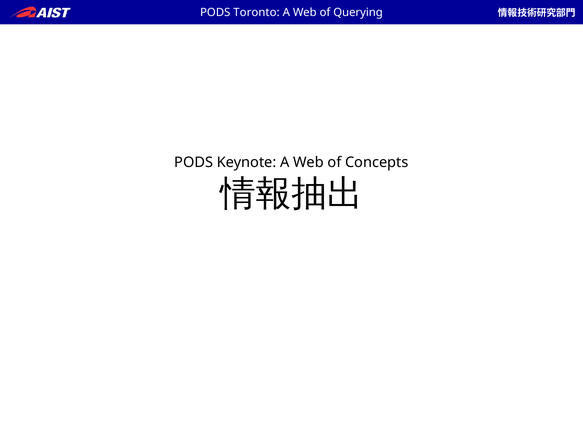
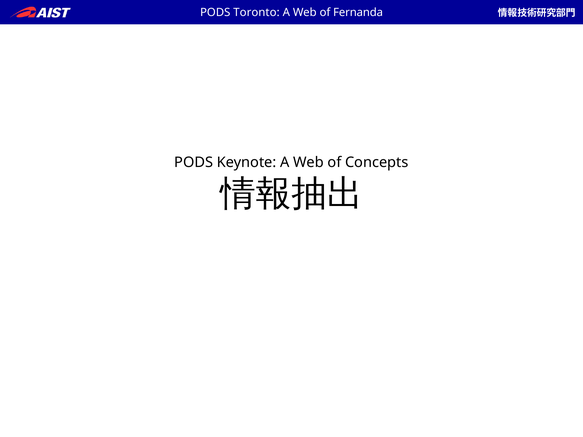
Querying: Querying -> Fernanda (358, 13)
